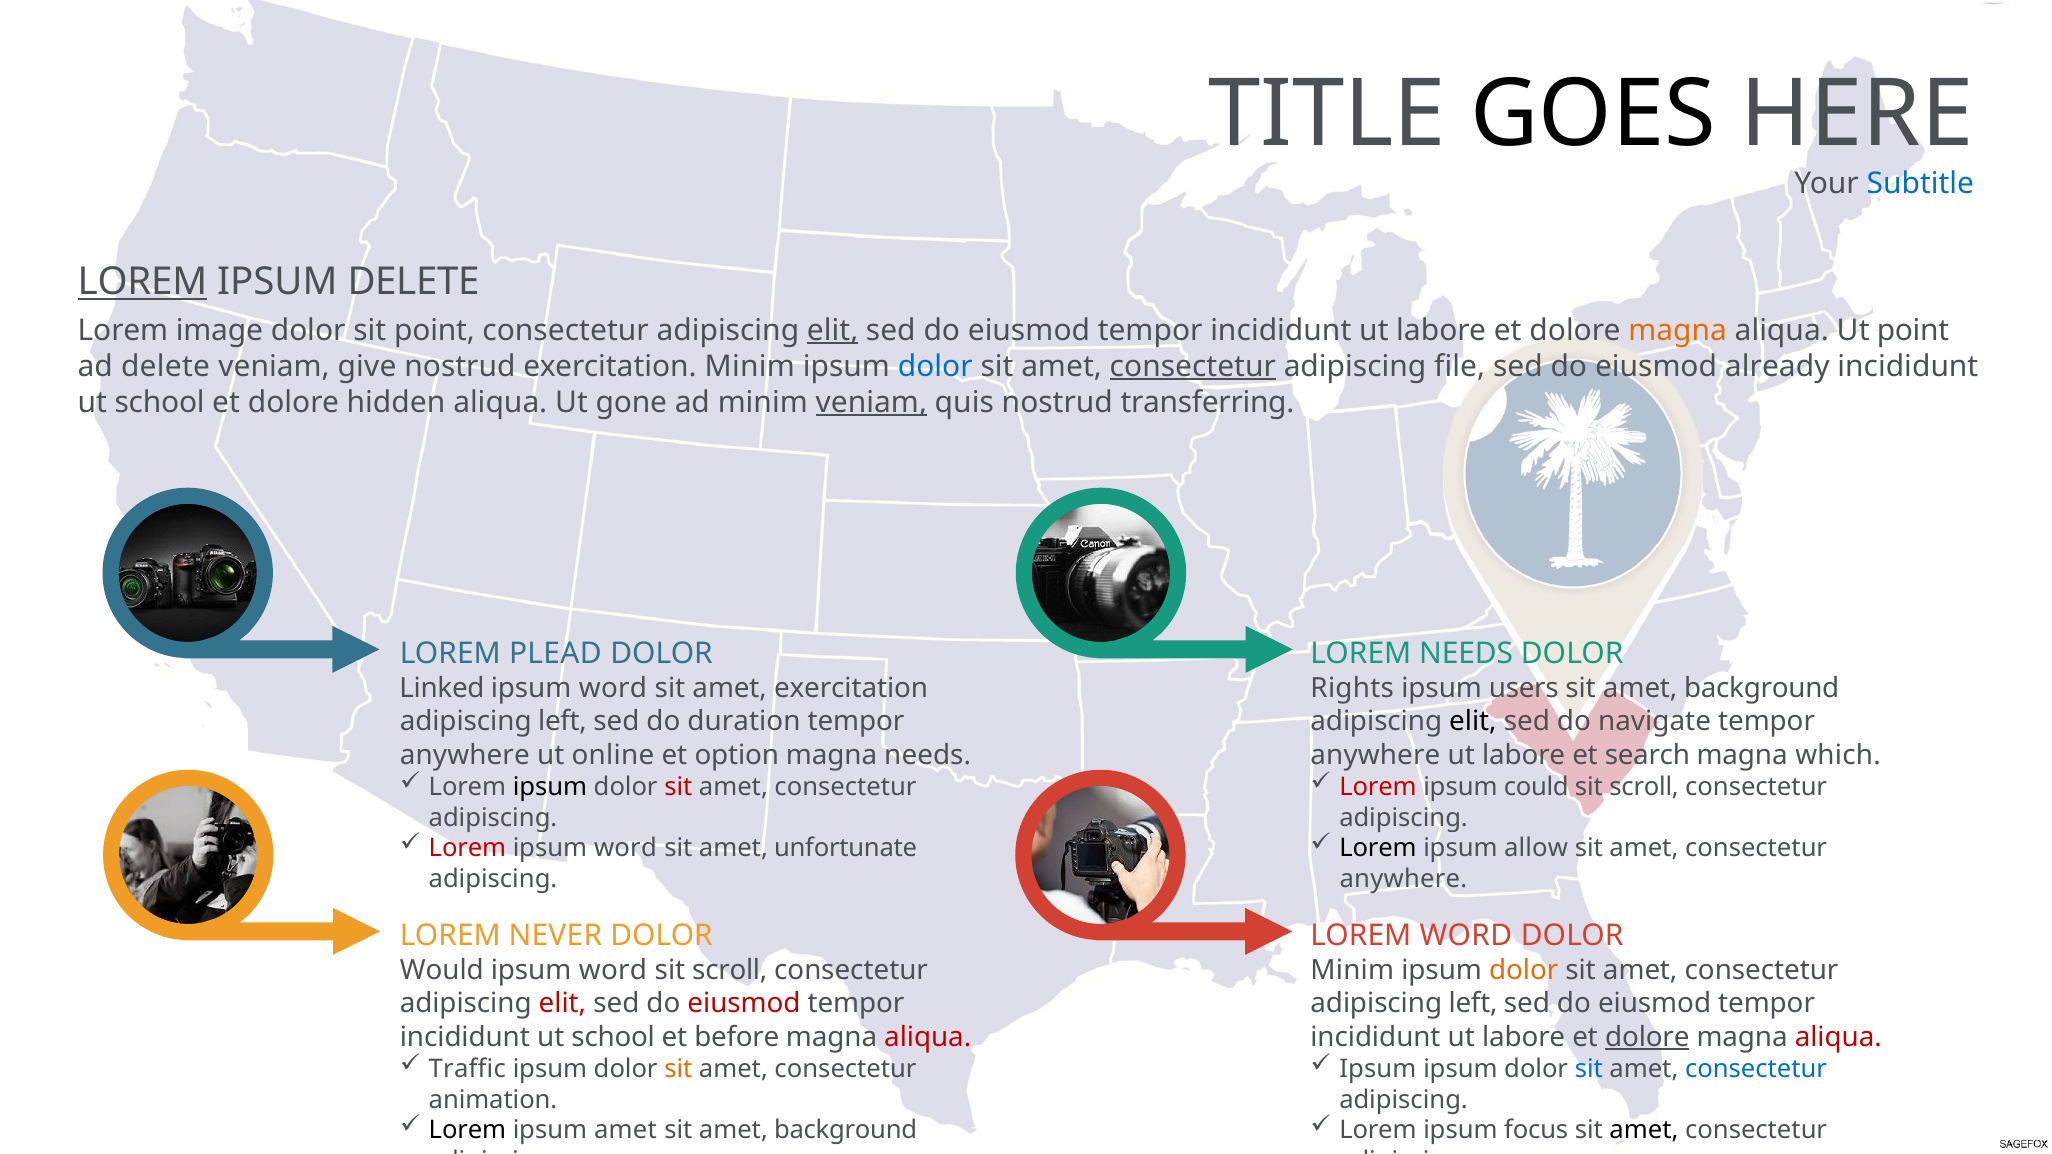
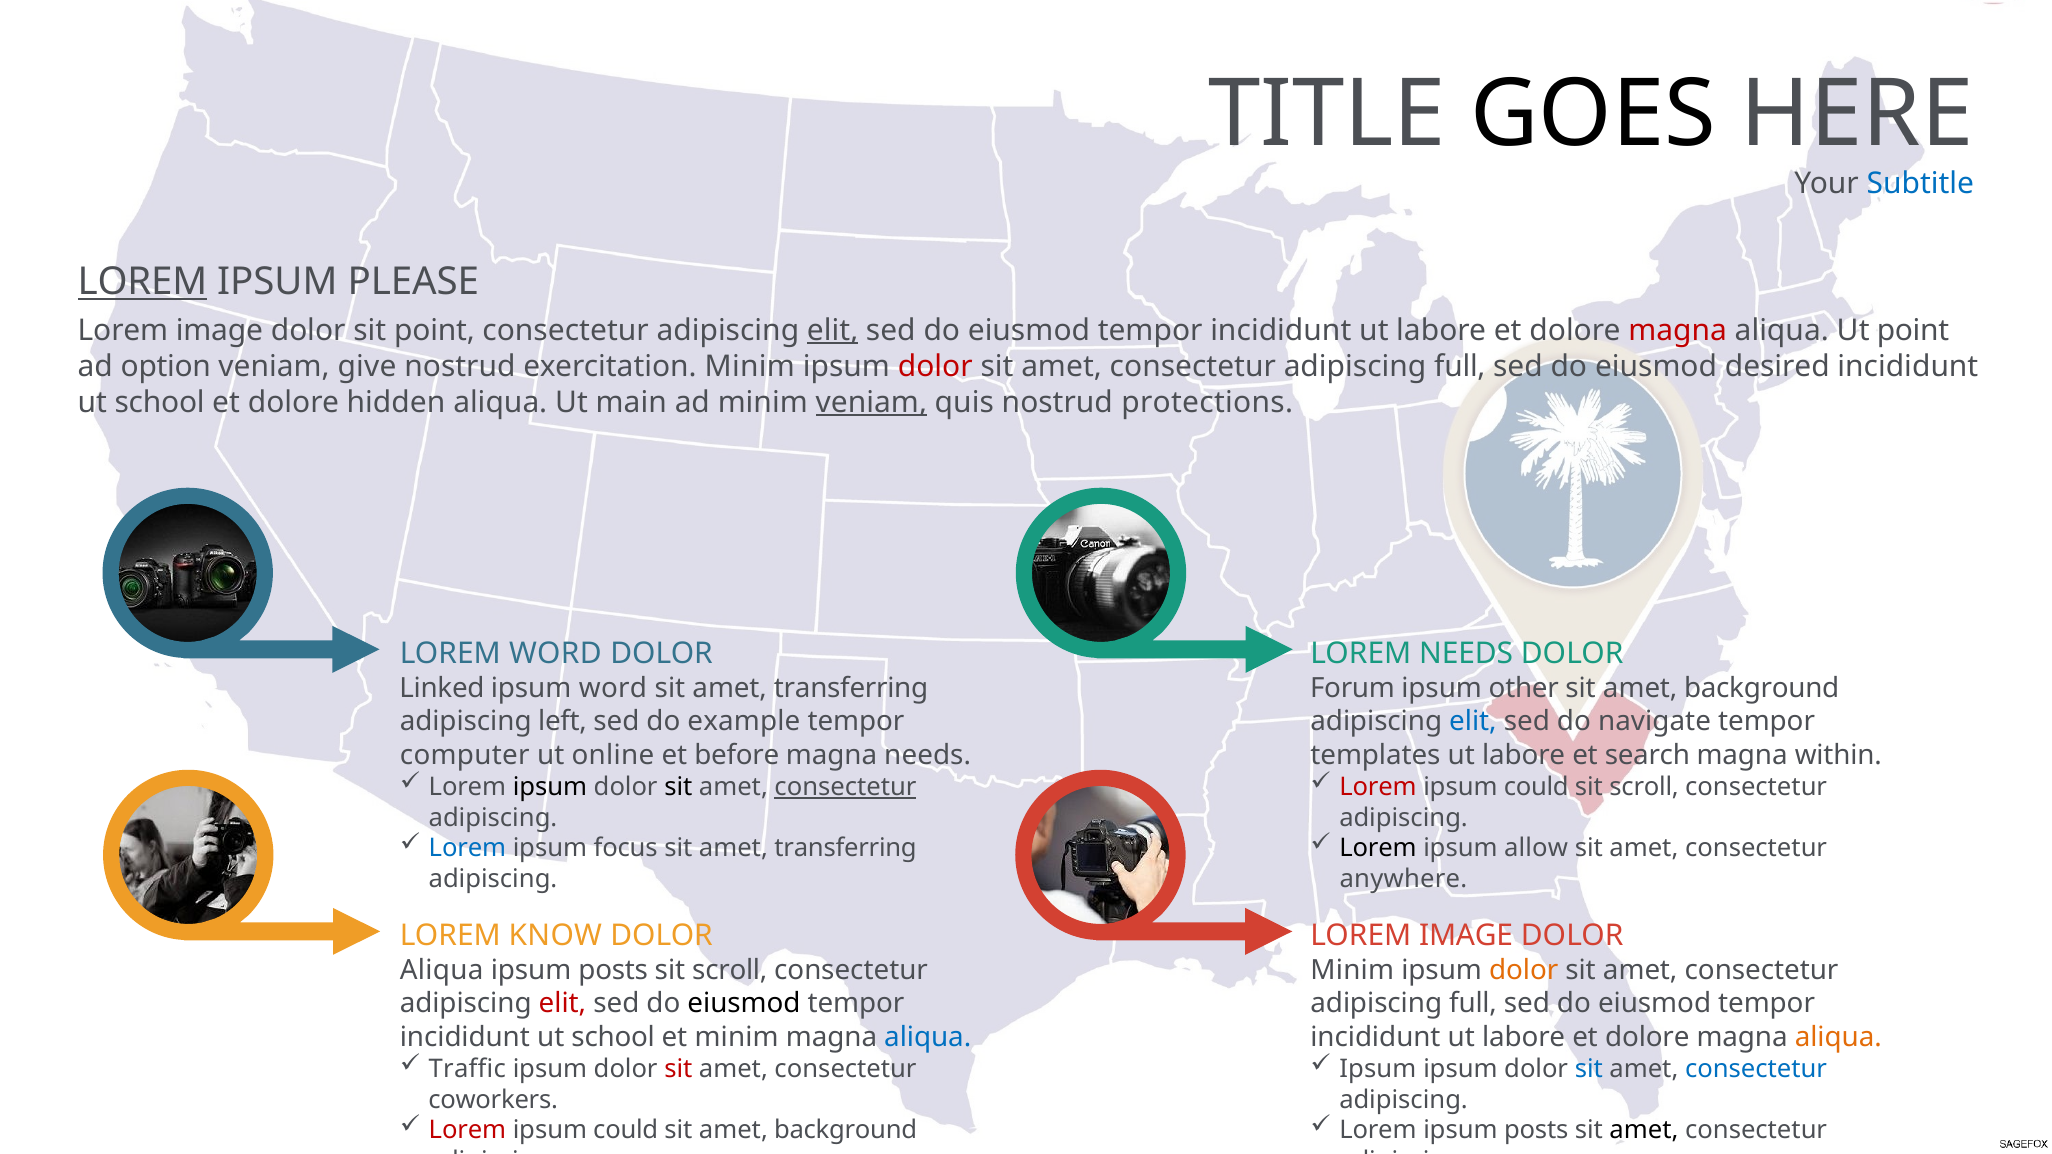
IPSUM DELETE: DELETE -> PLEASE (413, 282)
magna colour: orange -> red (1678, 330)
ad delete: delete -> option (166, 366)
dolor colour: blue -> red (935, 366)
consectetur underline: present -> none (1193, 366)
file: file -> full (1460, 366)
already: already -> desired (1777, 366)
gone: gone -> main (631, 402)
transferring: transferring -> protections (1207, 402)
LOREM PLEAD: PLEAD -> WORD (555, 654)
exercitation: exercitation -> transferring (851, 688)
Rights: Rights -> Forum (1352, 688)
users: users -> other (1524, 688)
duration: duration -> example (744, 722)
elit colour: black -> blue (1473, 722)
anywhere: anywhere -> computer (465, 755)
option: option -> before (737, 755)
anywhere: anywhere -> templates (1375, 755)
which: which -> within (1838, 755)
sit colour: red -> black (678, 787)
consectetur underline: none -> present (845, 787)
Lorem colour: red -> blue (467, 849)
word: word -> focus (626, 849)
unfortunate: unfortunate -> transferring (846, 849)
NEVER: NEVER -> KNOW (555, 936)
WORD: WORD -> IMAGE (1466, 936)
Would: Would -> Aliqua (442, 971)
word: word -> posts (613, 971)
eiusmod colour: red -> black (744, 1004)
left: left -> full (1473, 1004)
et before: before -> minim (737, 1037)
aliqua colour: red -> blue (928, 1037)
dolore underline: present -> none (1647, 1037)
aliqua colour: red -> orange (1838, 1037)
sit colour: orange -> red (678, 1069)
animation: animation -> coworkers (493, 1100)
Lorem colour: black -> red (467, 1131)
amet: amet -> could (626, 1131)
Lorem ipsum focus: focus -> posts (1536, 1131)
